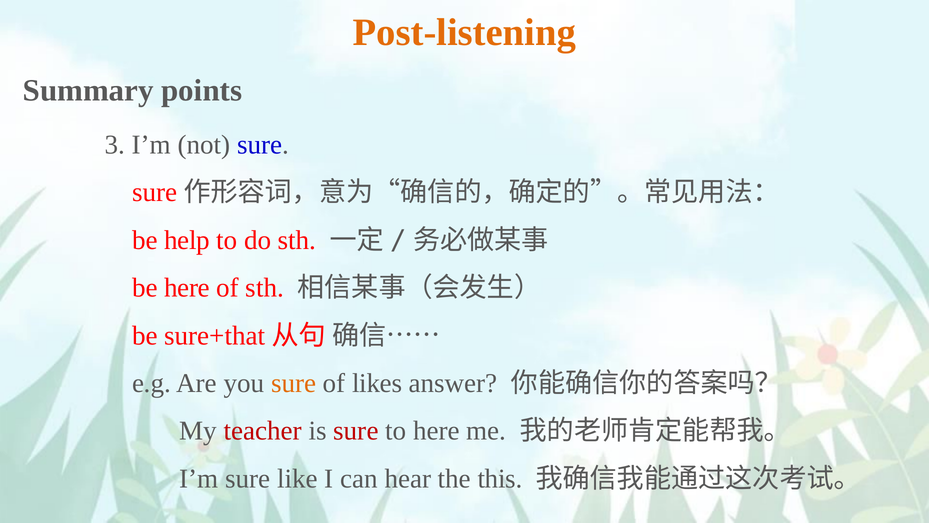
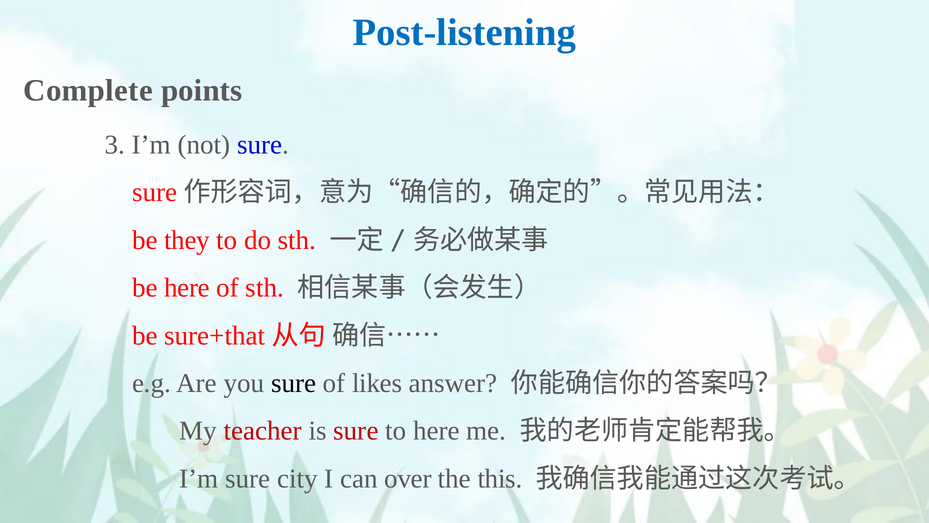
Post-listening colour: orange -> blue (464, 33)
Summary: Summary -> Complete (88, 91)
help: help -> they (187, 240)
sure colour: orange -> black (294, 383)
like: like -> city (297, 478)
hear: hear -> over (408, 478)
